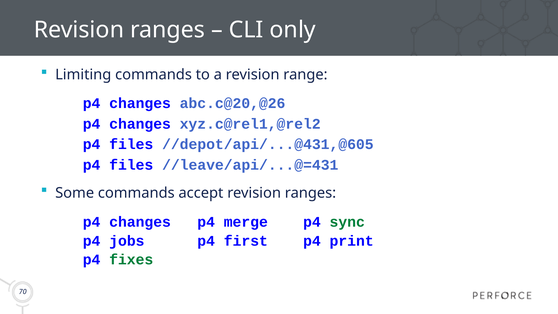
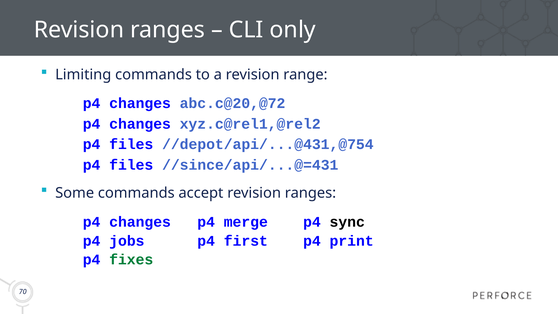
abc.c@20,@26: abc.c@20,@26 -> abc.c@20,@72 (233, 103)
//depot/api/...@431,@605: //depot/api/...@431,@605 -> //depot/api/...@431,@754 (268, 144)
//leave/api/...@=431: //leave/api/...@=431 -> //since/api/...@=431 (250, 165)
sync colour: green -> black (347, 222)
